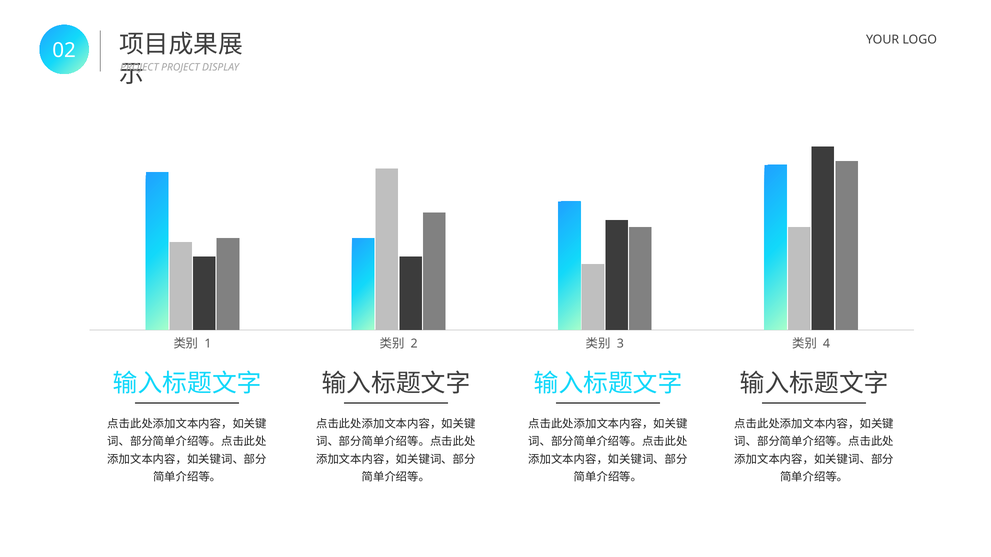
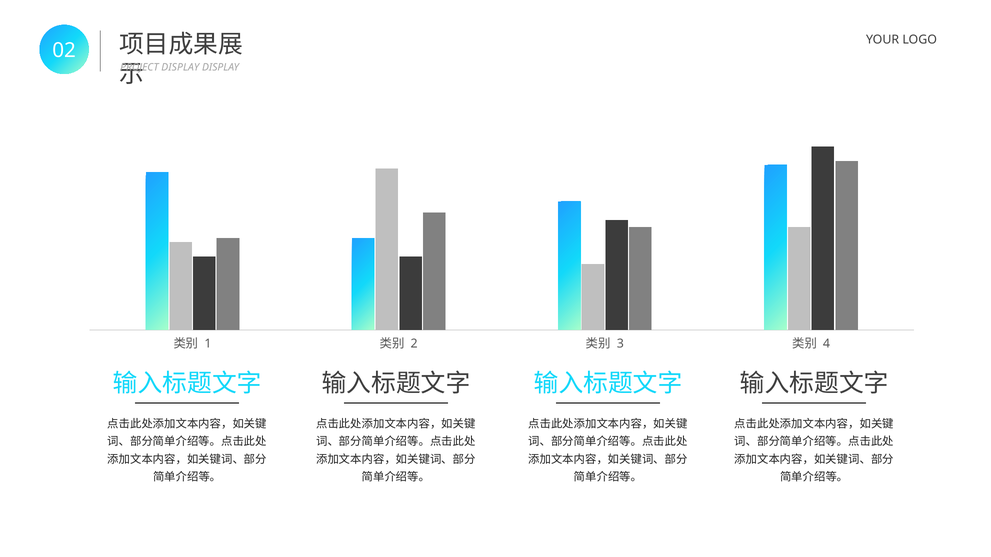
PROJECT: PROJECT -> DISPLAY (180, 67)
